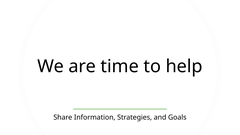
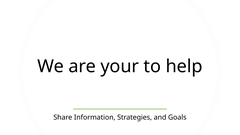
time: time -> your (120, 66)
